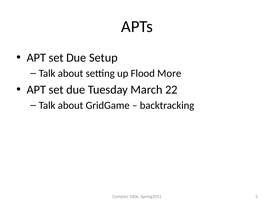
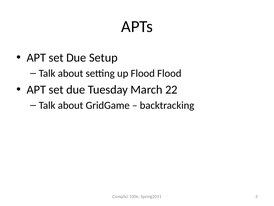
Flood More: More -> Flood (169, 73)
